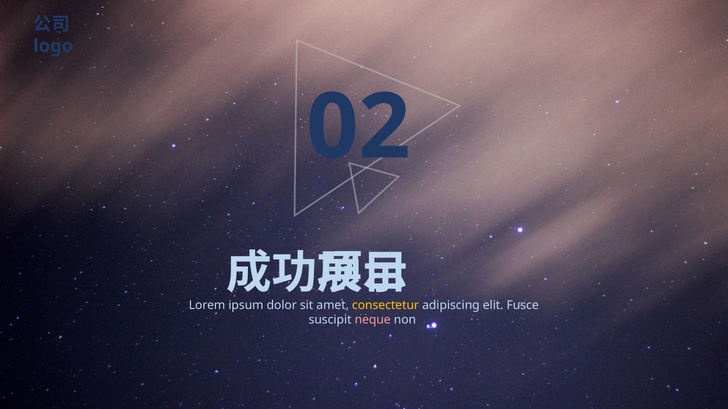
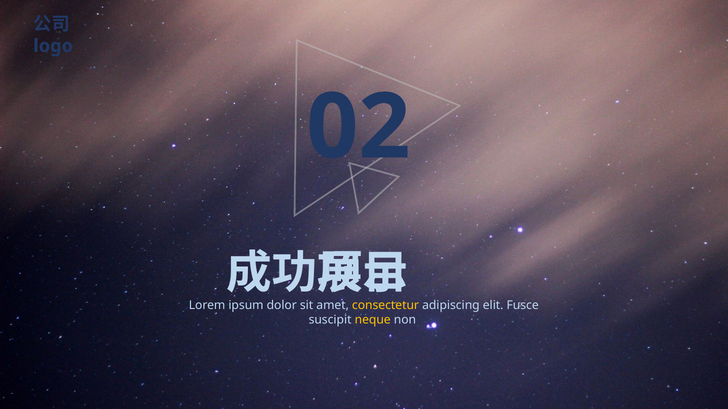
neque colour: pink -> yellow (373, 320)
